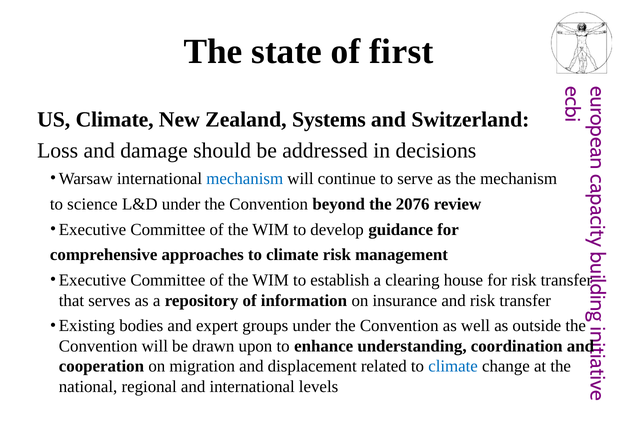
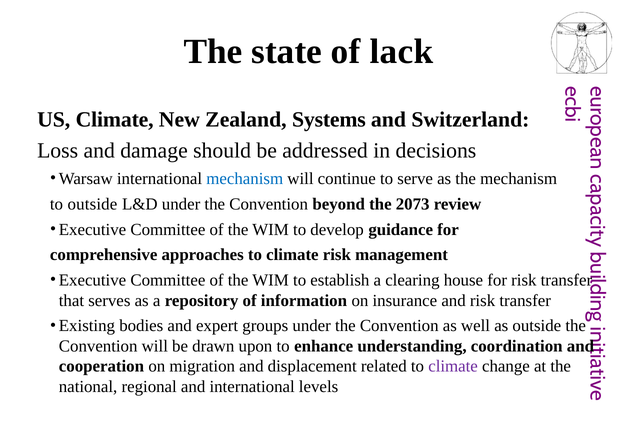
first: first -> lack (401, 51)
to science: science -> outside (92, 204)
2076: 2076 -> 2073 (413, 204)
climate colour: blue -> purple (453, 366)
